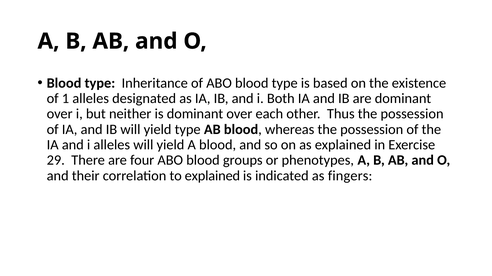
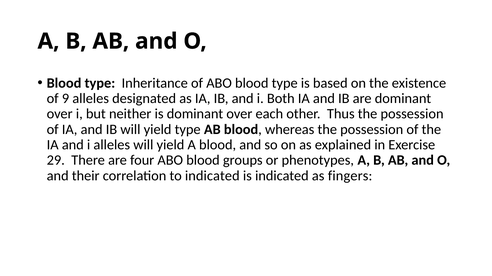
1: 1 -> 9 (65, 99)
to explained: explained -> indicated (212, 176)
